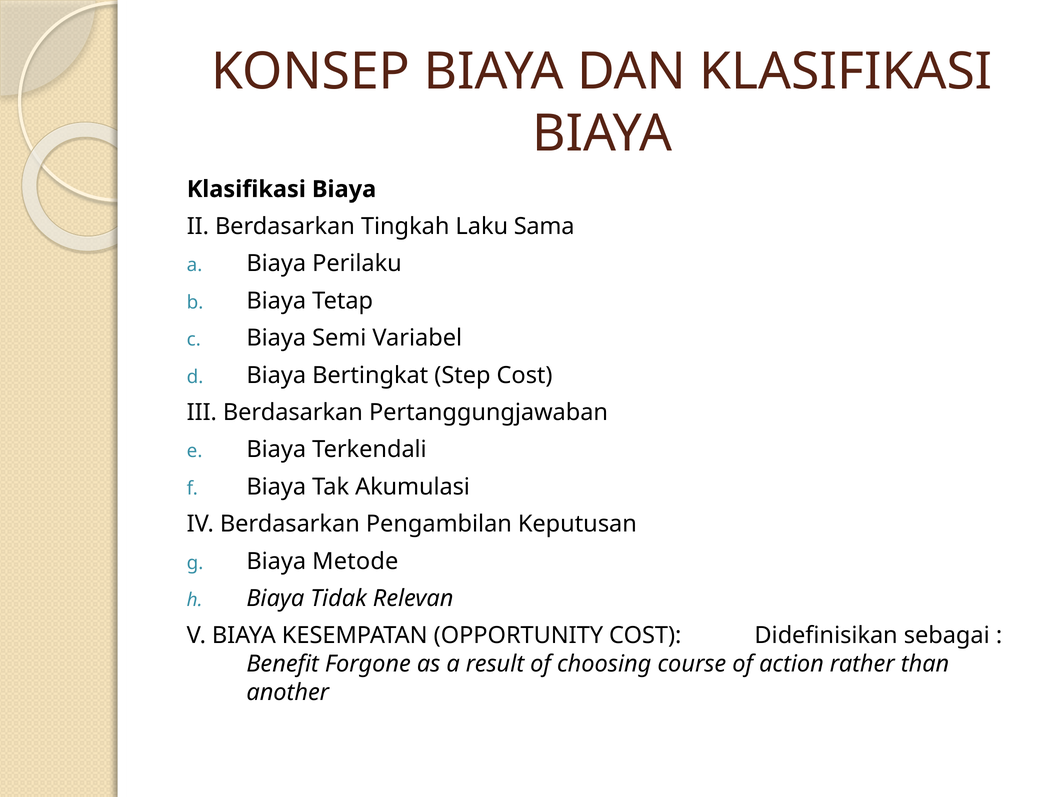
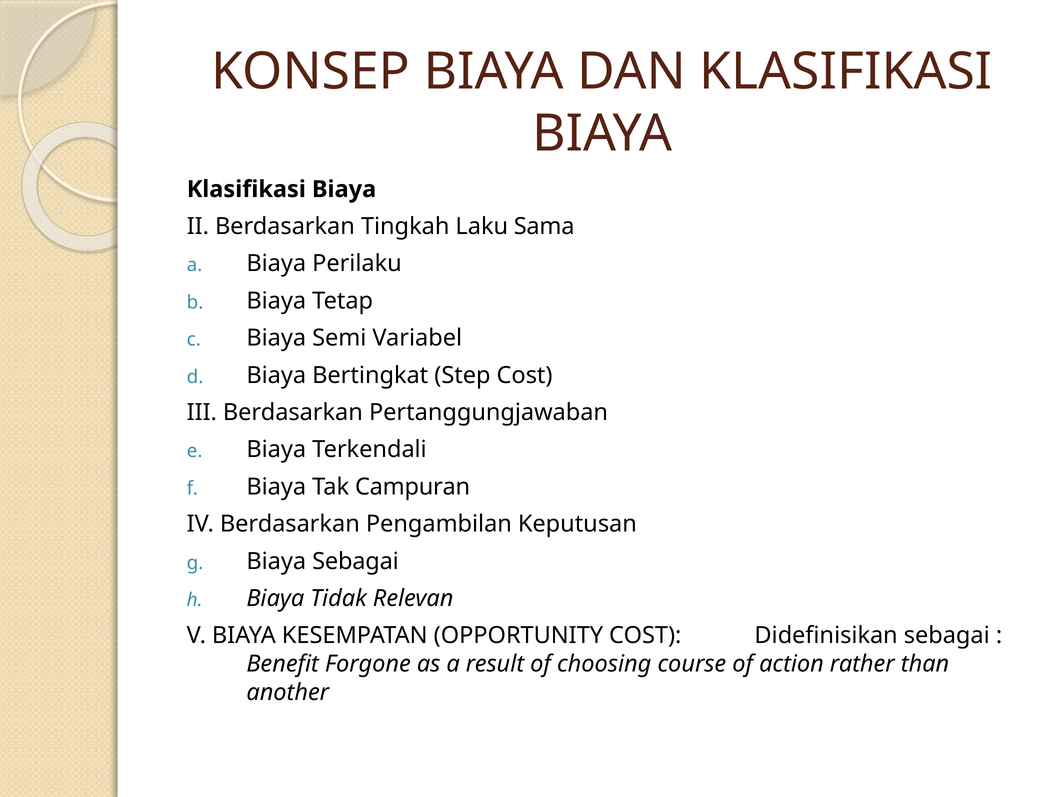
Akumulasi: Akumulasi -> Campuran (413, 487)
Biaya Metode: Metode -> Sebagai (355, 561)
